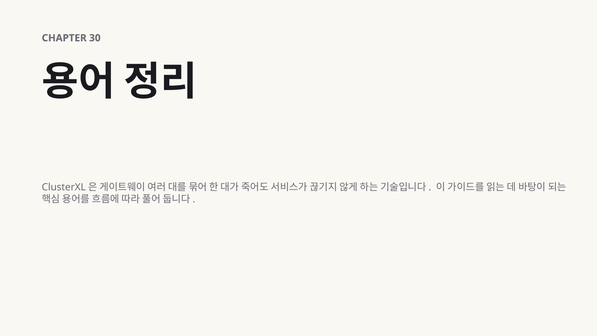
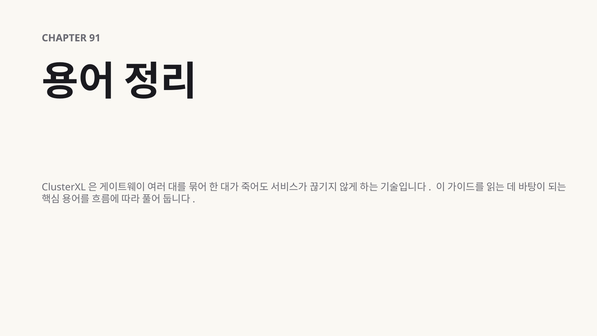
30: 30 -> 91 (95, 38)
